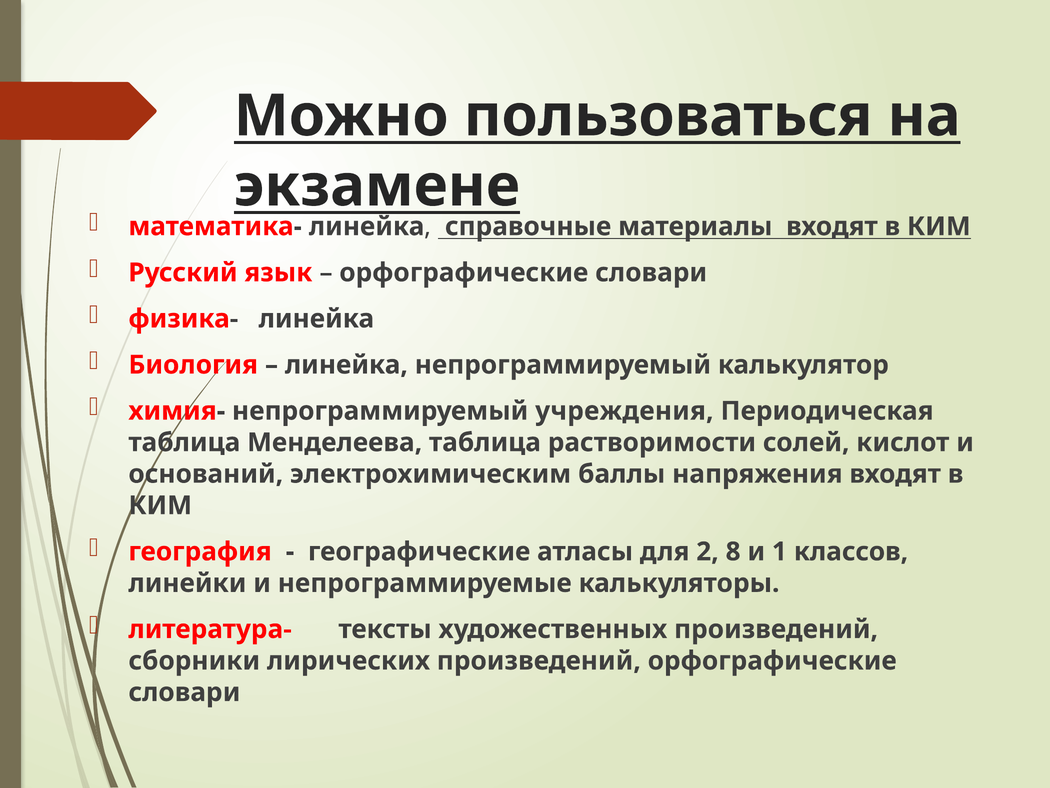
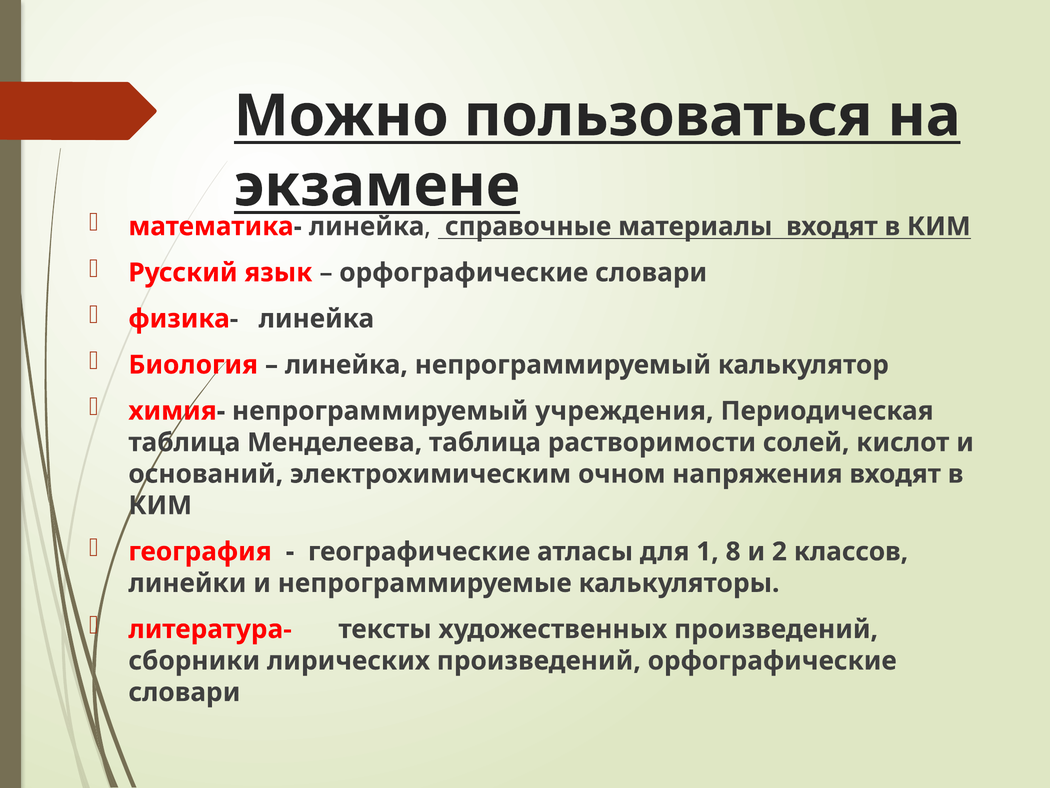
баллы: баллы -> очном (622, 474)
2: 2 -> 1 (707, 551)
1: 1 -> 2 (779, 551)
